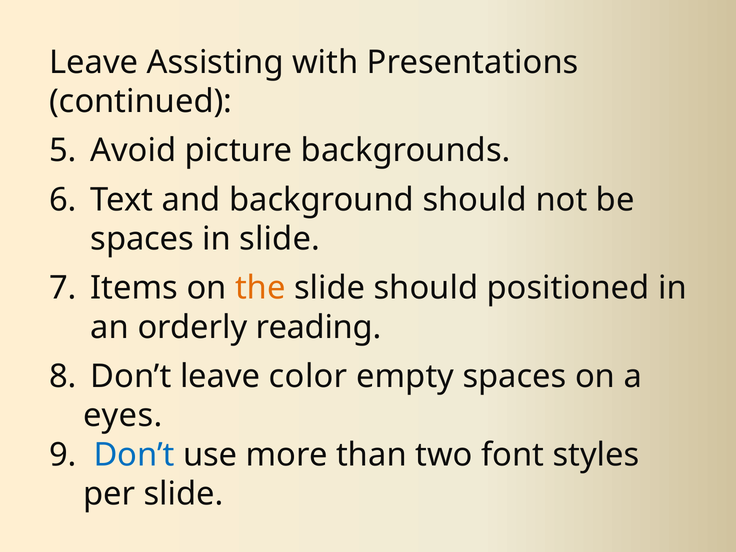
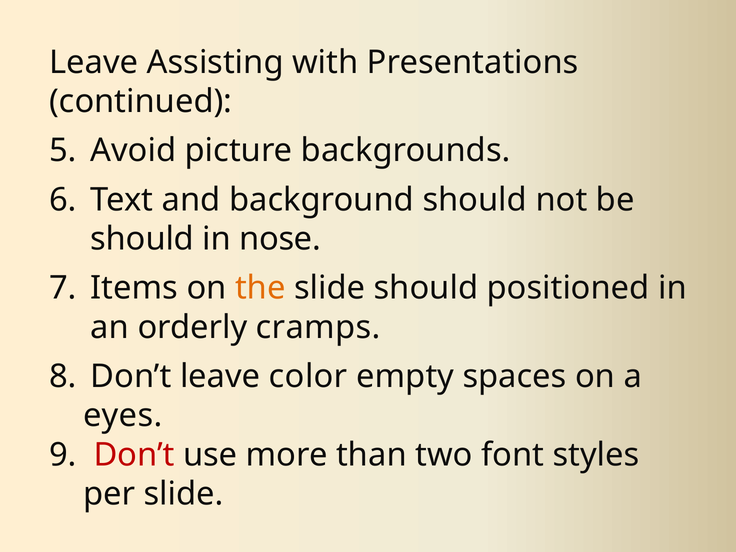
spaces: spaces -> should (142, 239)
in slide: slide -> nose (280, 239)
reading: reading -> cramps (318, 327)
Don’t colour: blue -> red (134, 455)
